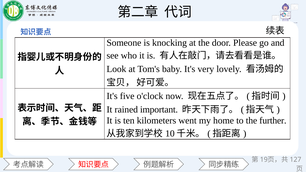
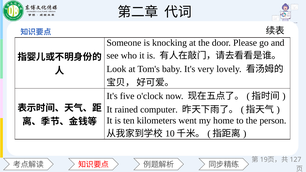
important: important -> computer (159, 110)
further: further -> person (273, 121)
